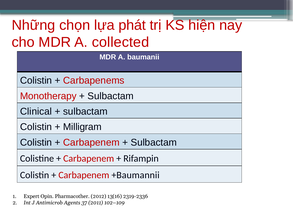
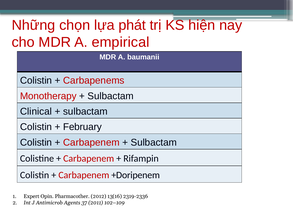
collected: collected -> empirical (121, 42)
Milligram: Milligram -> February (82, 127)
+Baumannii: +Baumannii -> +Doripenem (136, 175)
